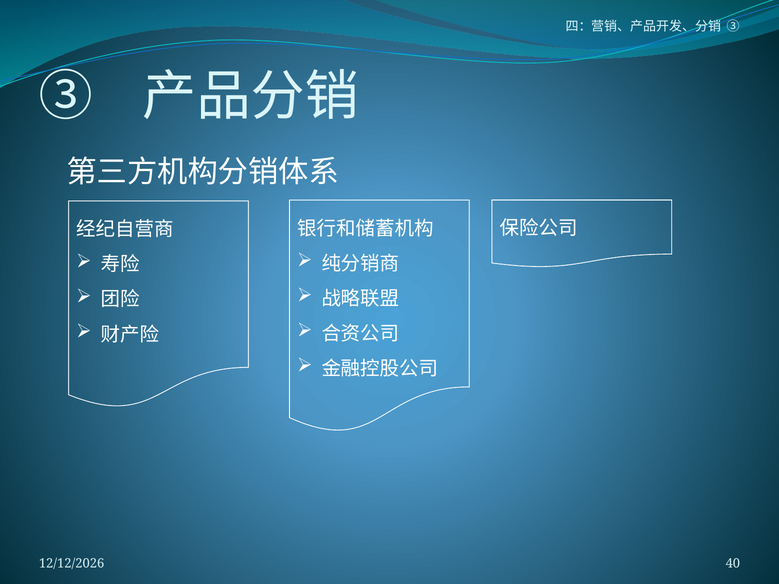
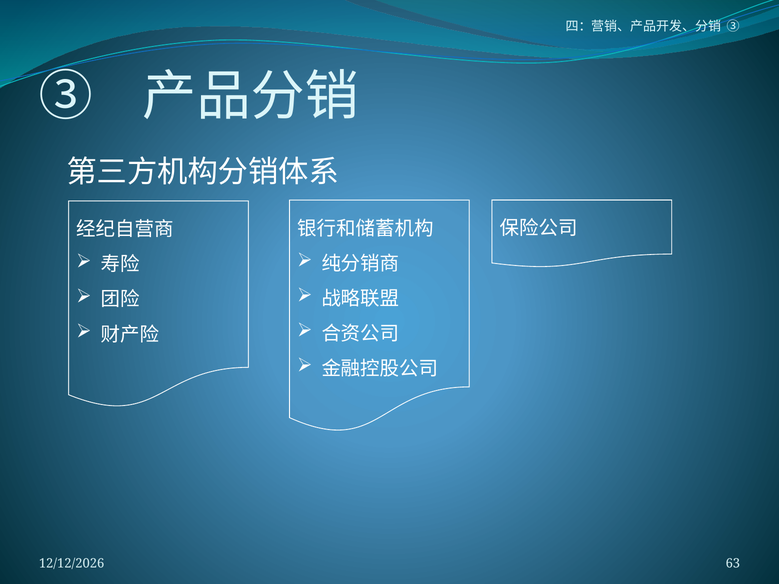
40: 40 -> 63 (733, 564)
